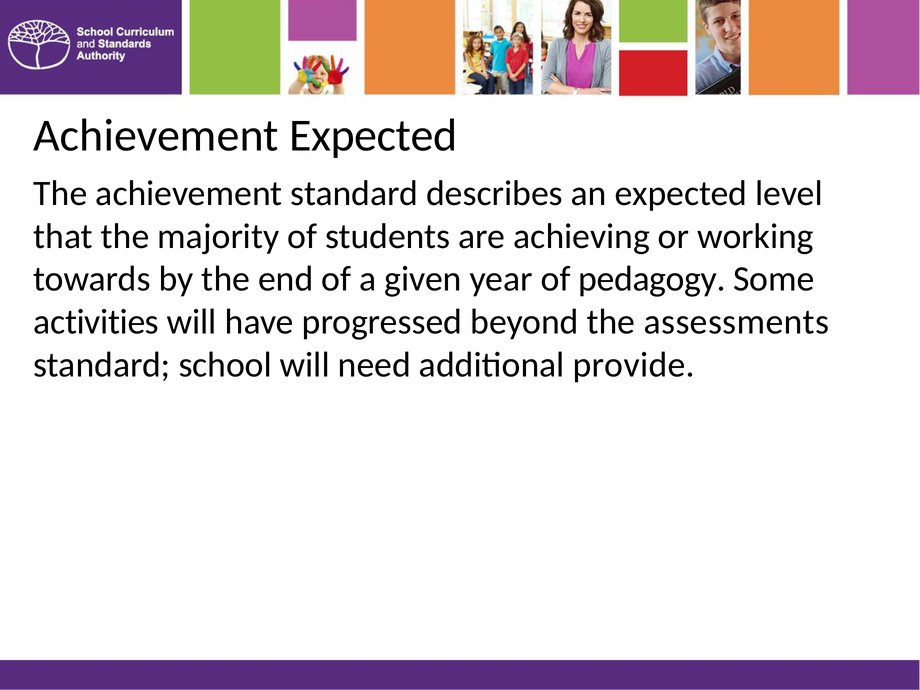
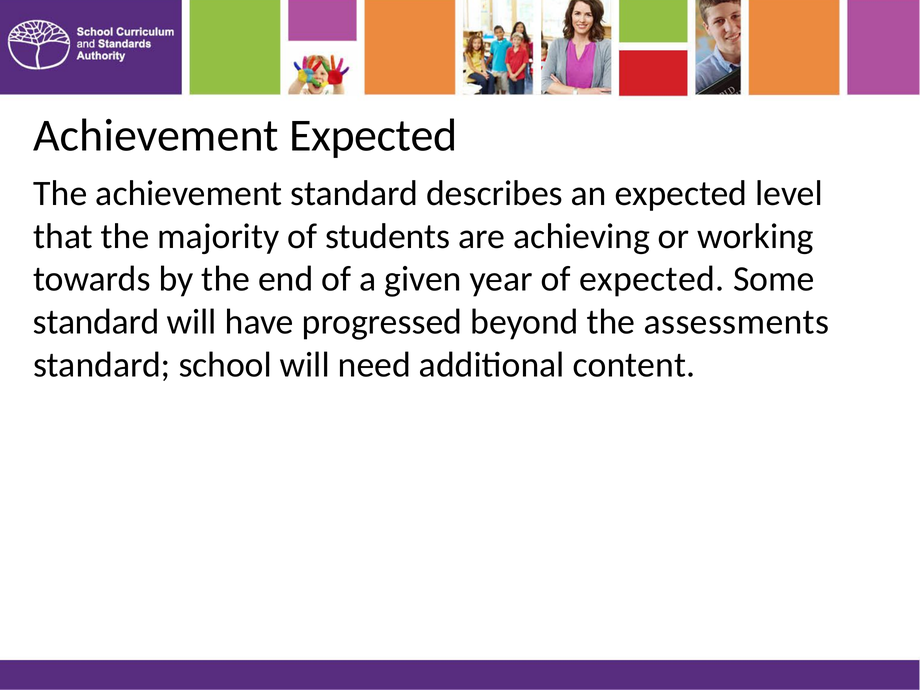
of pedagogy: pedagogy -> expected (652, 279)
activities: activities -> standard (96, 322)
provide: provide -> content (634, 365)
